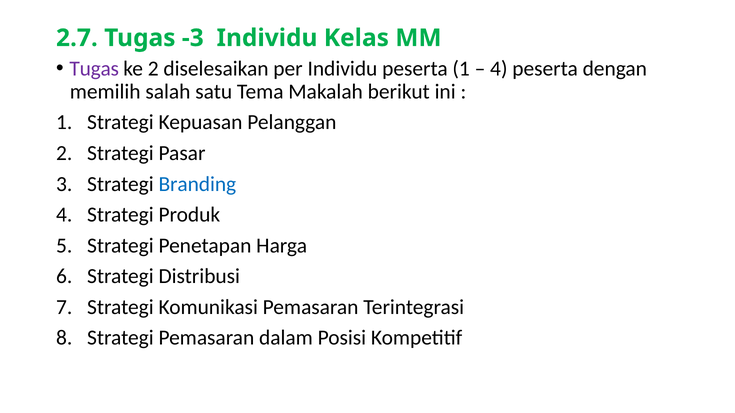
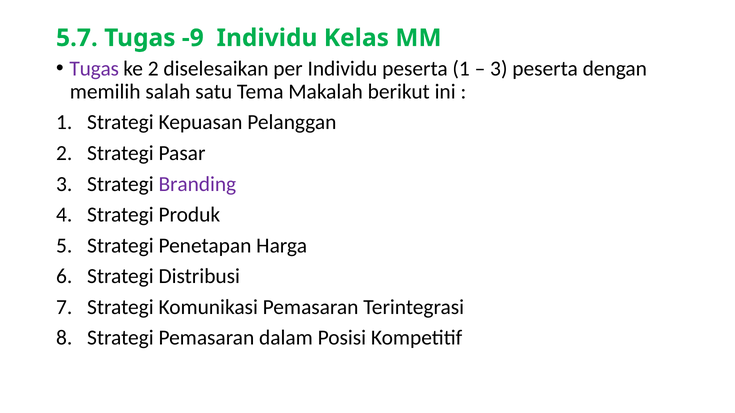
2.7: 2.7 -> 5.7 (77, 38)
-3: -3 -> -9 (193, 38)
4: 4 -> 3 (499, 69)
Branding colour: blue -> purple (197, 184)
